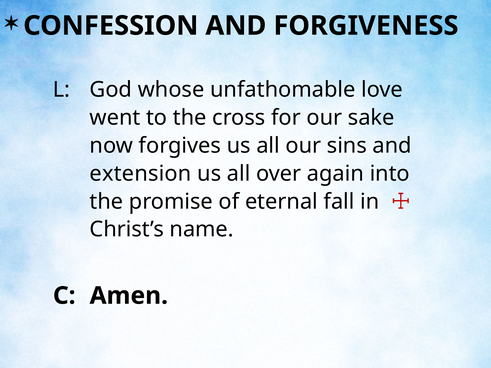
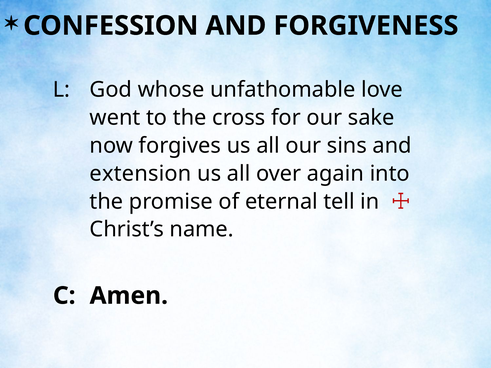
fall: fall -> tell (339, 202)
